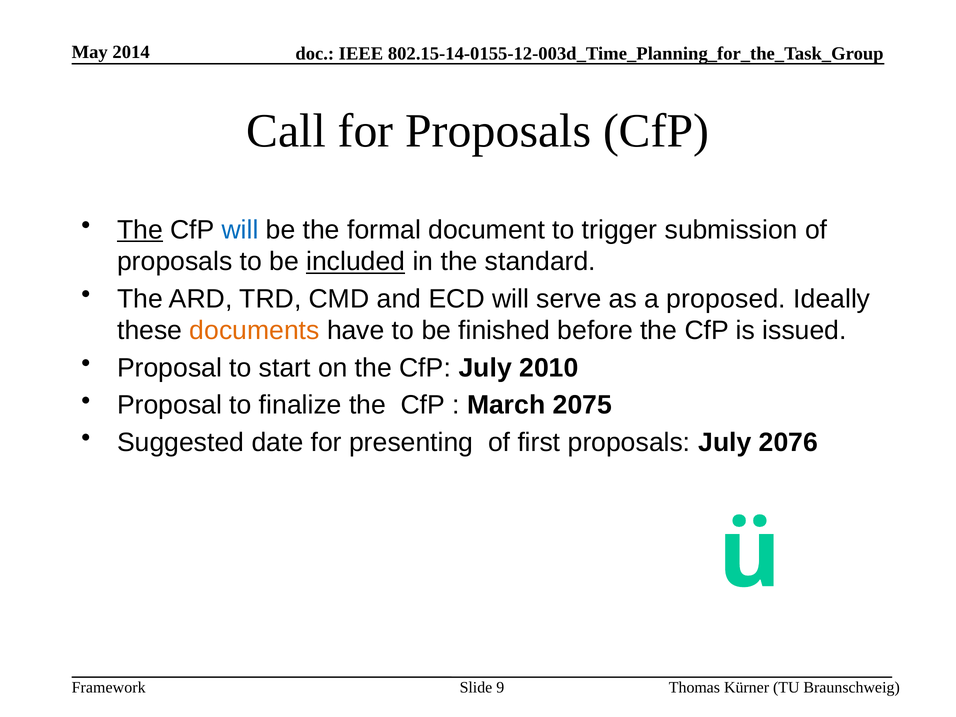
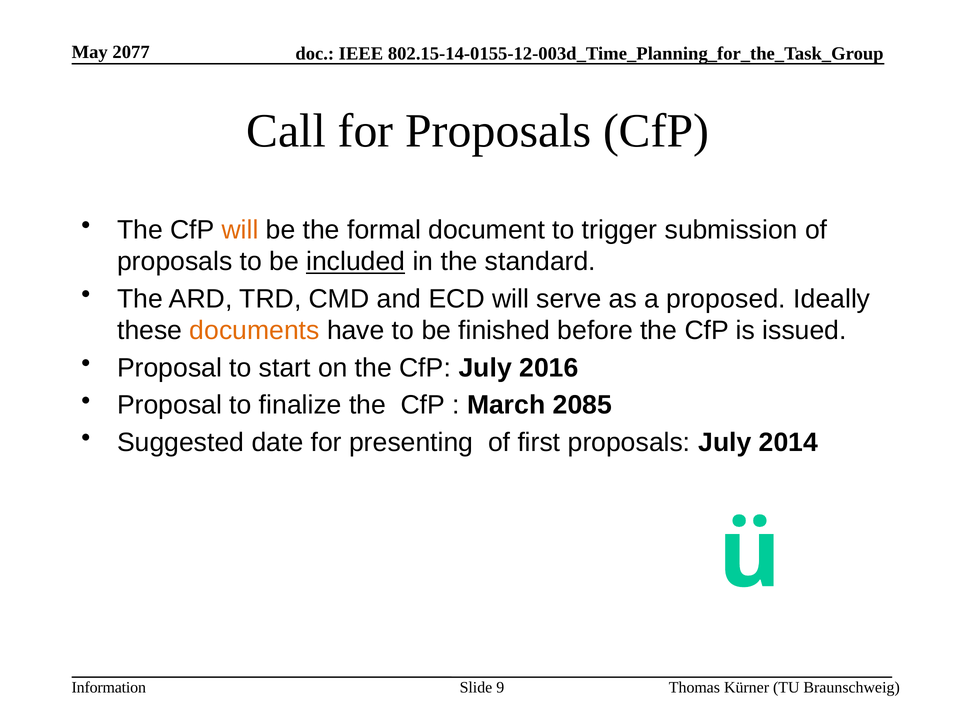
2014: 2014 -> 2077 (131, 52)
The underline: present -> none (140, 230)
will colour: blue -> orange (240, 230)
2010: 2010 -> 2016 (549, 368)
2075: 2075 -> 2085 (582, 405)
2076: 2076 -> 2014 (788, 442)
Framework: Framework -> Information (109, 688)
